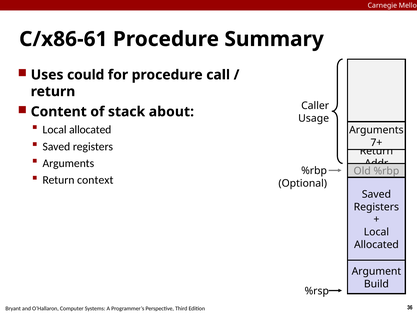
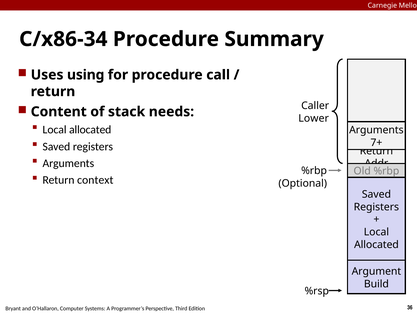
C/x86-61: C/x86-61 -> C/x86-34 (63, 39)
could: could -> using (86, 75)
about: about -> needs (171, 112)
Usage: Usage -> Lower (314, 118)
